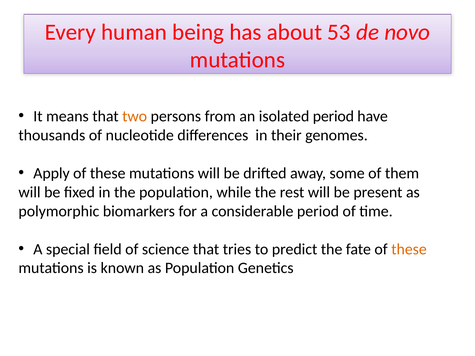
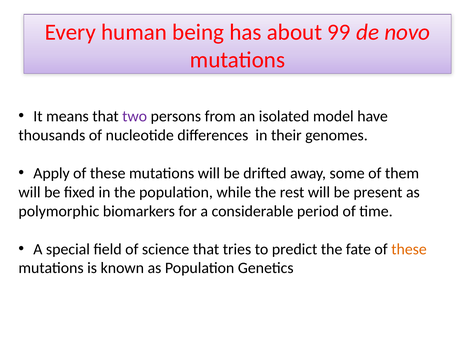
53: 53 -> 99 (339, 32)
two colour: orange -> purple (135, 116)
isolated period: period -> model (333, 116)
